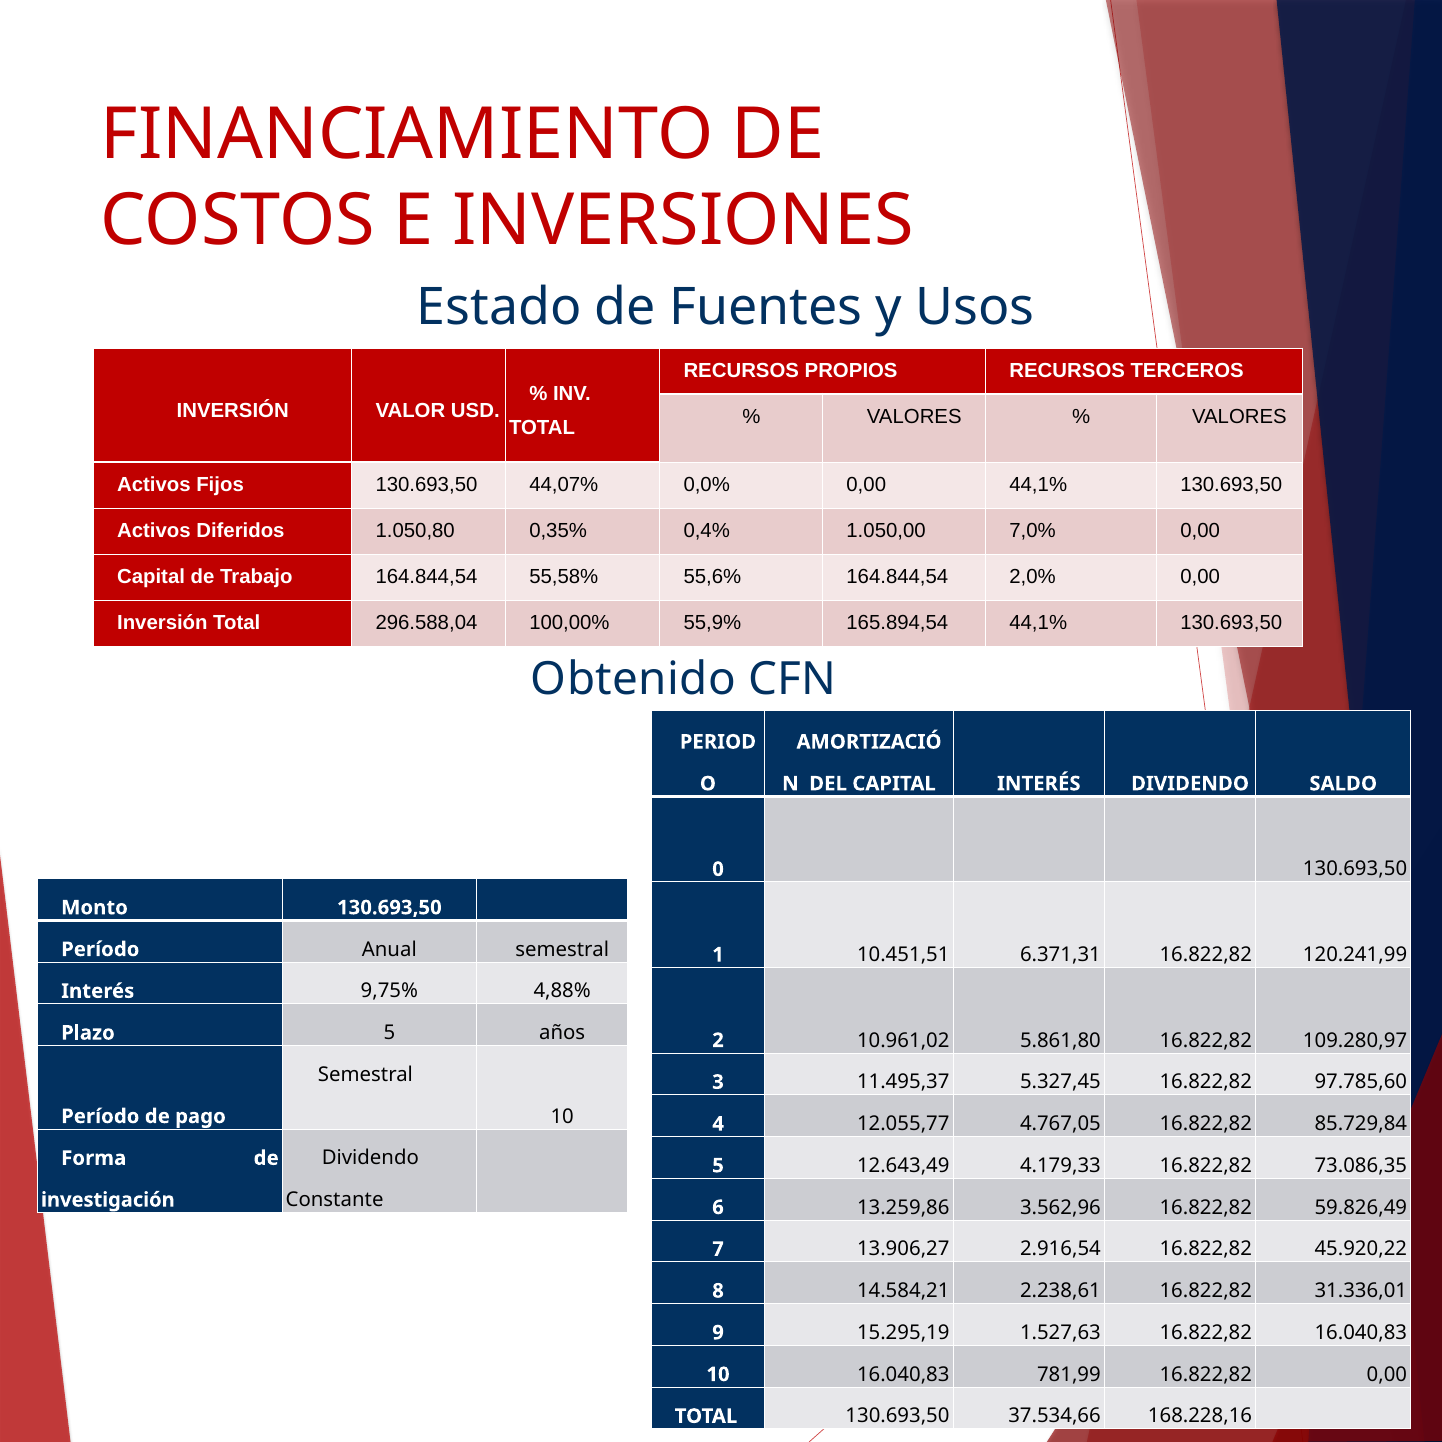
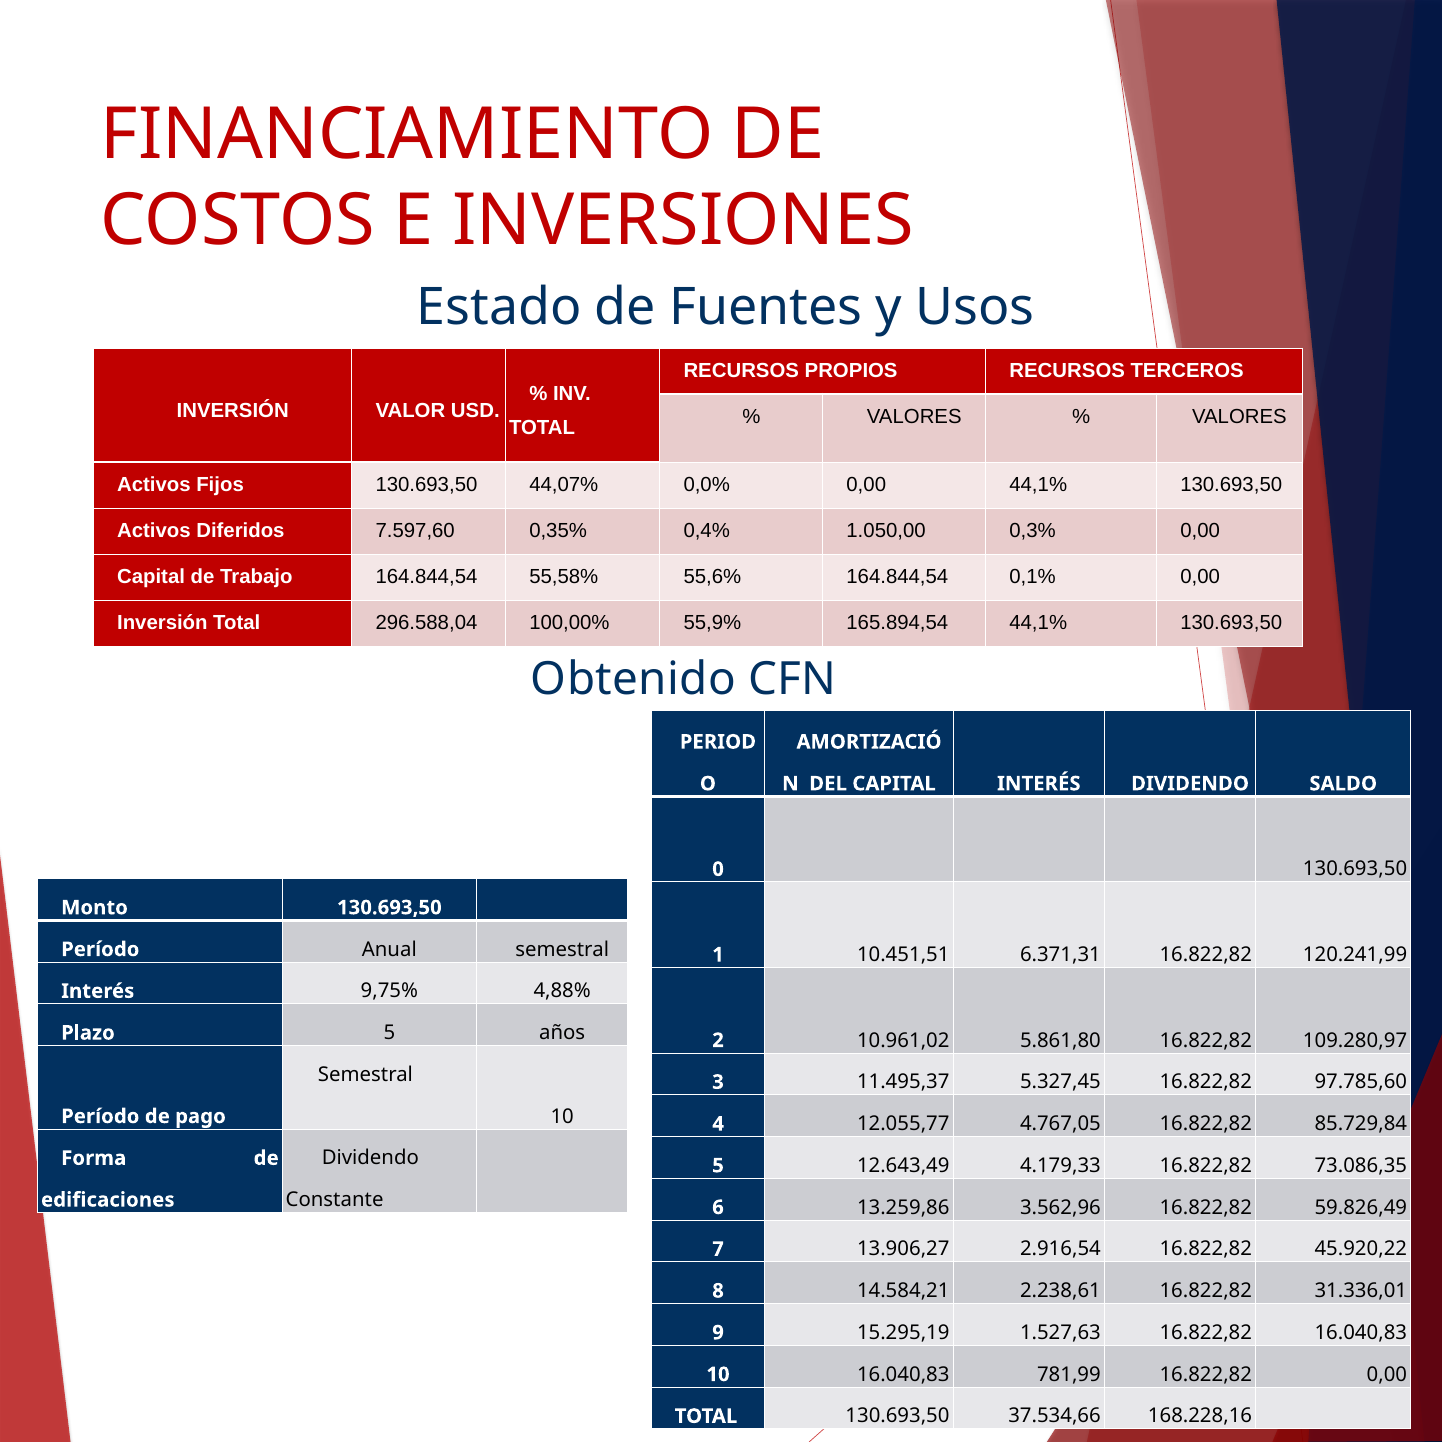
1.050,80: 1.050,80 -> 7.597,60 (415, 531)
7,0%: 7,0% -> 0,3% (1033, 531)
2,0%: 2,0% -> 0,1% (1033, 577)
investigación: investigación -> edificaciones (108, 1200)
